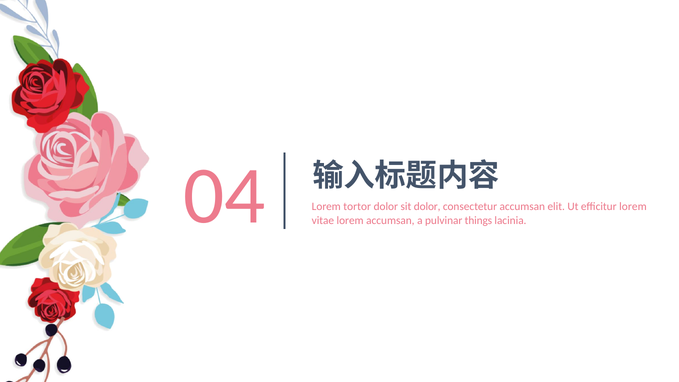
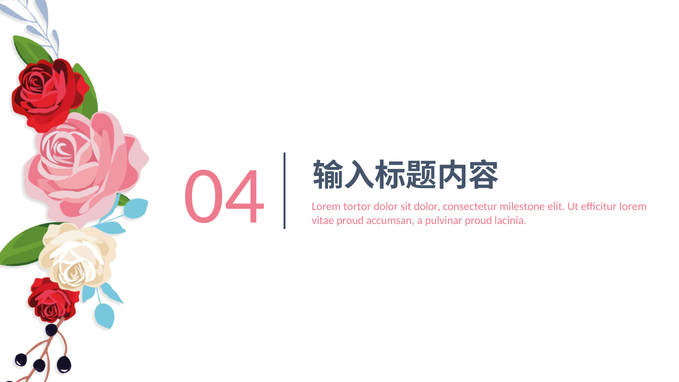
consectetur accumsan: accumsan -> milestone (522, 207)
vitae lorem: lorem -> proud (350, 220)
pulvinar things: things -> proud (478, 220)
